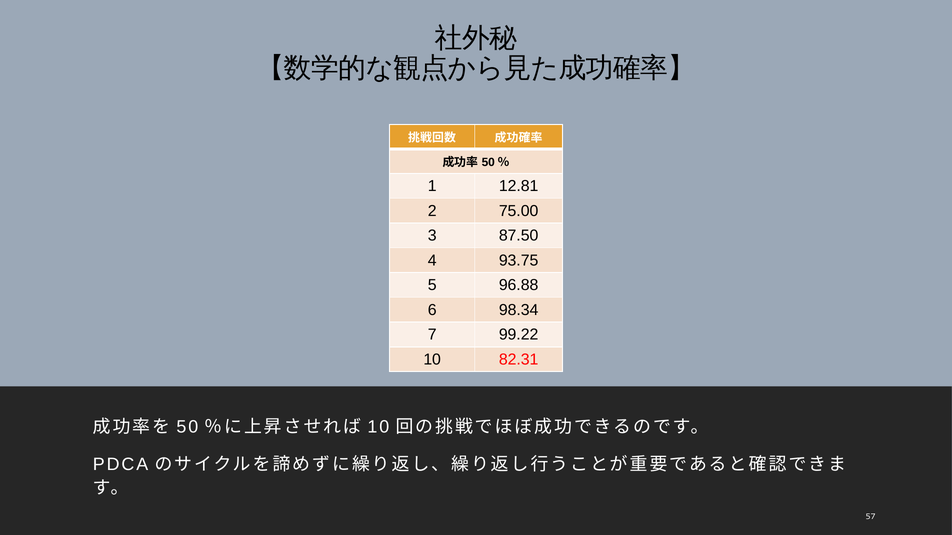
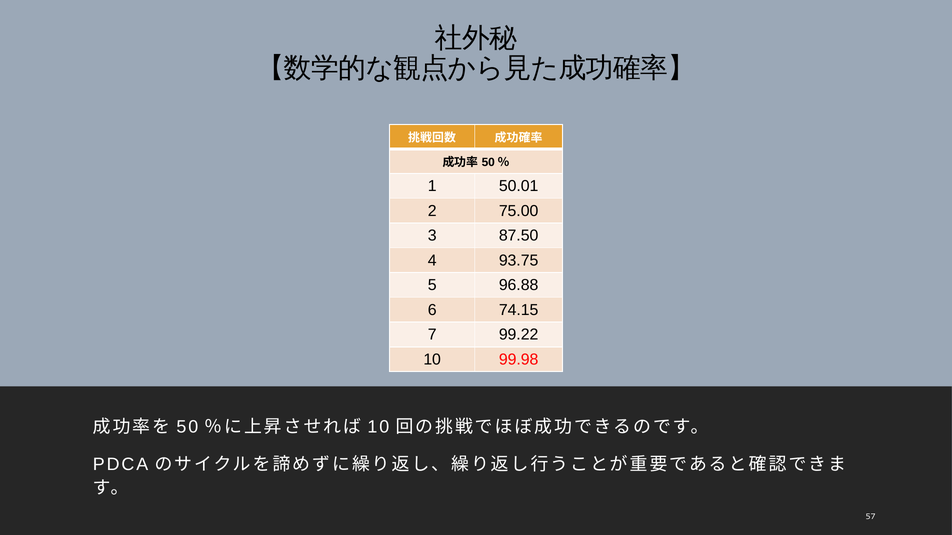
12.81: 12.81 -> 50.01 (519, 186)
98.34: 98.34 -> 74.15 (519, 310)
82.31: 82.31 -> 99.98 (519, 360)
